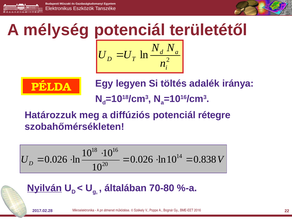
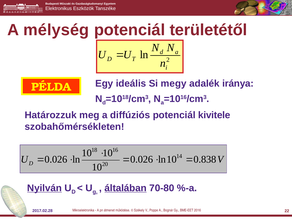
legyen: legyen -> ideális (131, 84)
töltés: töltés -> megy (174, 84)
rétegre: rétegre -> kivitele (214, 115)
általában underline: none -> present (126, 188)
